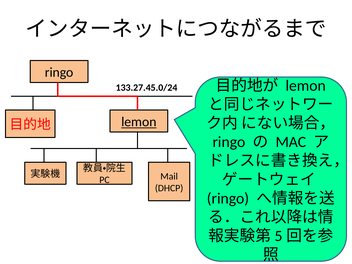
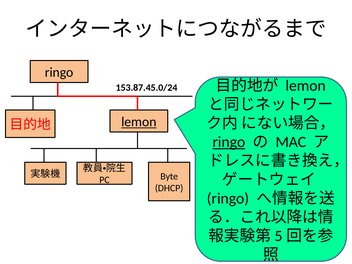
133.27.45.0/24: 133.27.45.0/24 -> 153.87.45.0/24 (147, 88)
ringo underline: none -> present (229, 142)
Mail: Mail -> Byte (169, 176)
